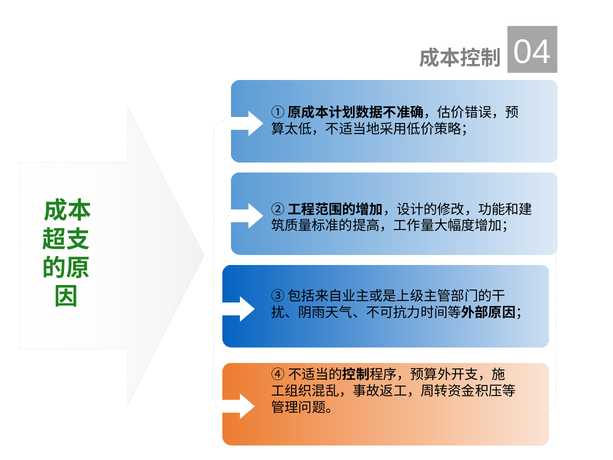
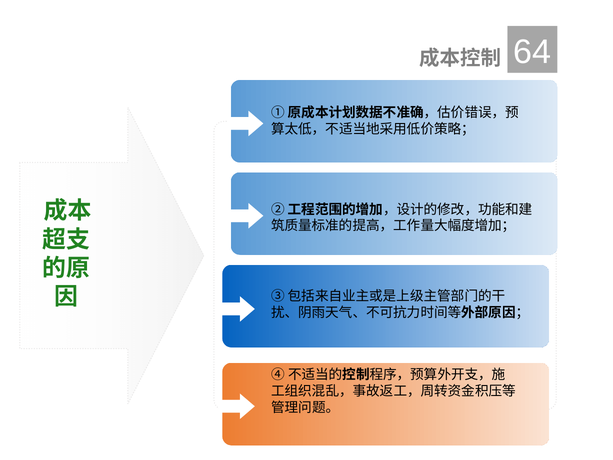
04: 04 -> 64 (532, 52)
